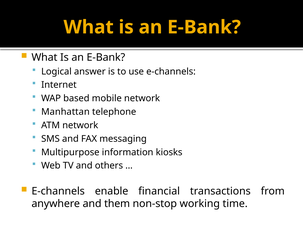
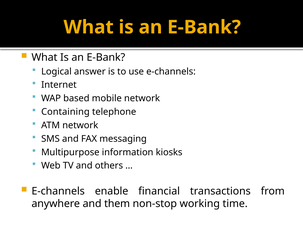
Manhattan: Manhattan -> Containing (65, 112)
